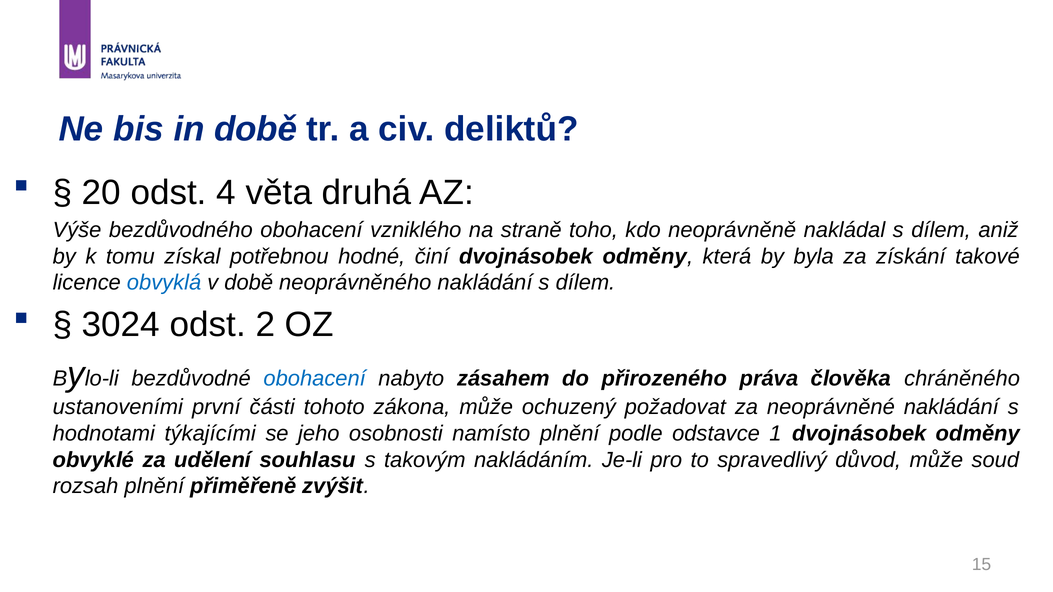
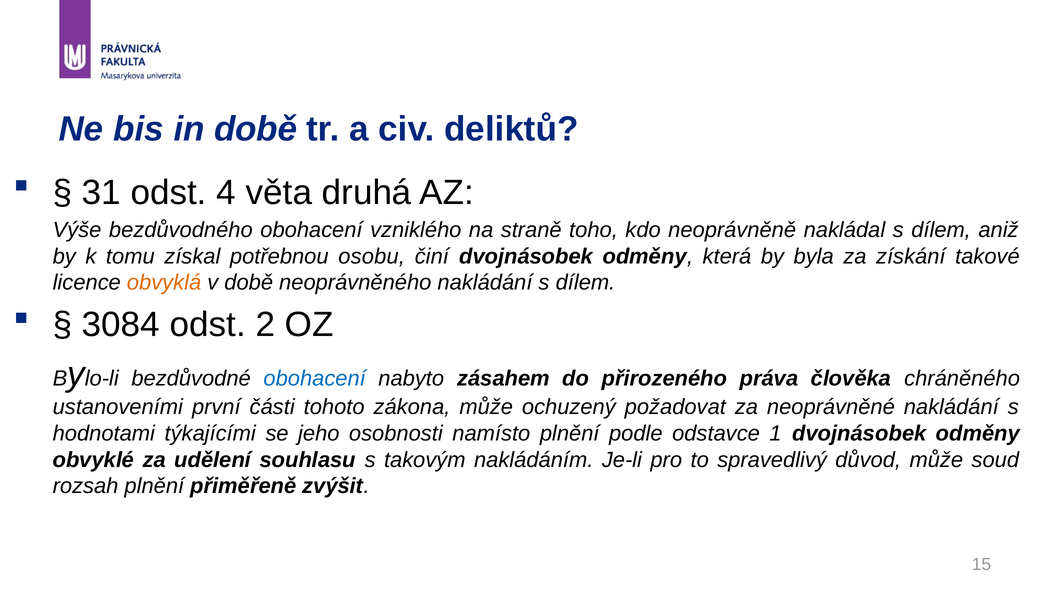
20: 20 -> 31 (101, 193)
hodné: hodné -> osobu (372, 257)
obvyklá colour: blue -> orange (164, 283)
3024: 3024 -> 3084 (121, 325)
